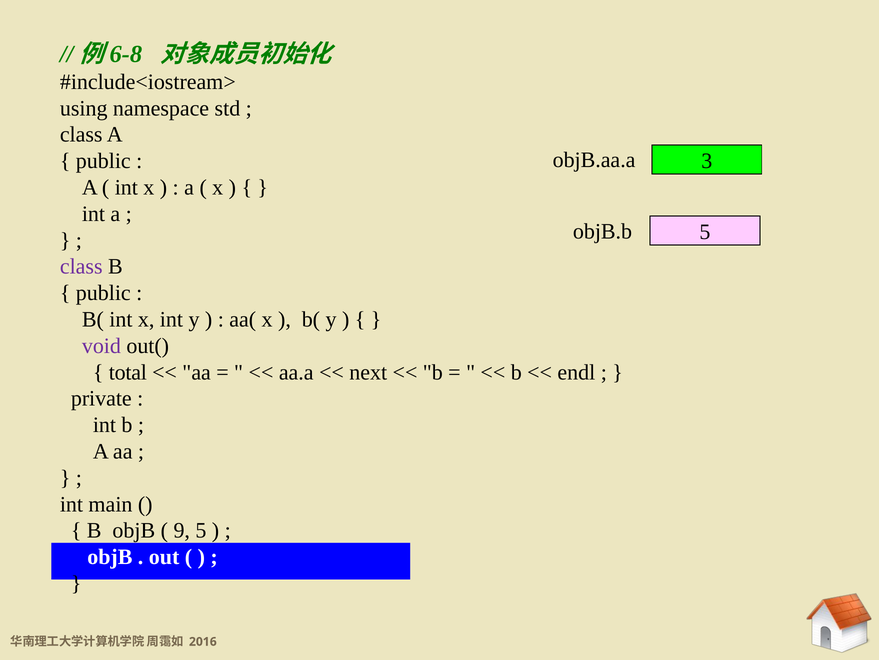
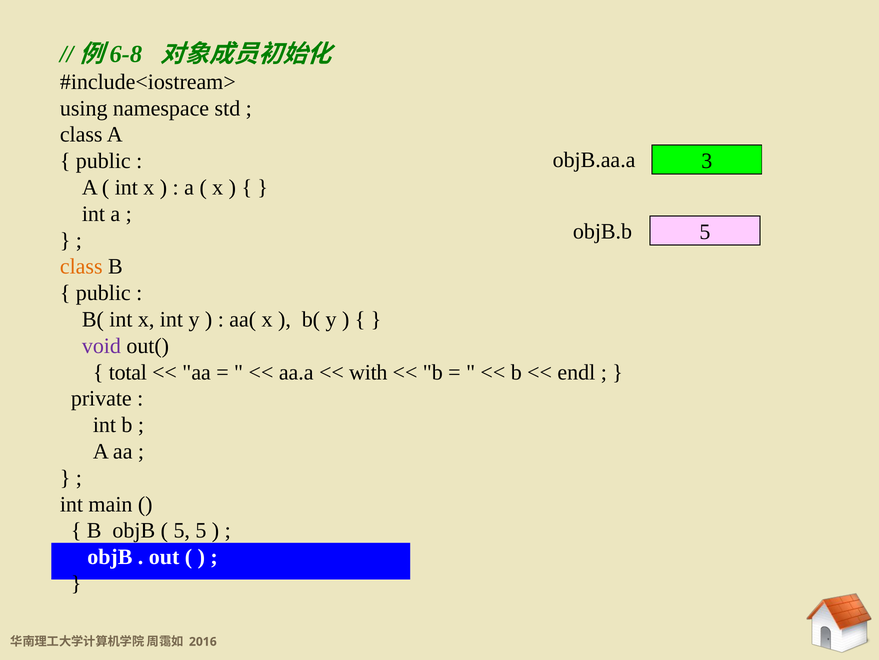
class colour: purple -> orange (81, 266)
next: next -> with (368, 372)
9: 9 -> 5 (182, 530)
